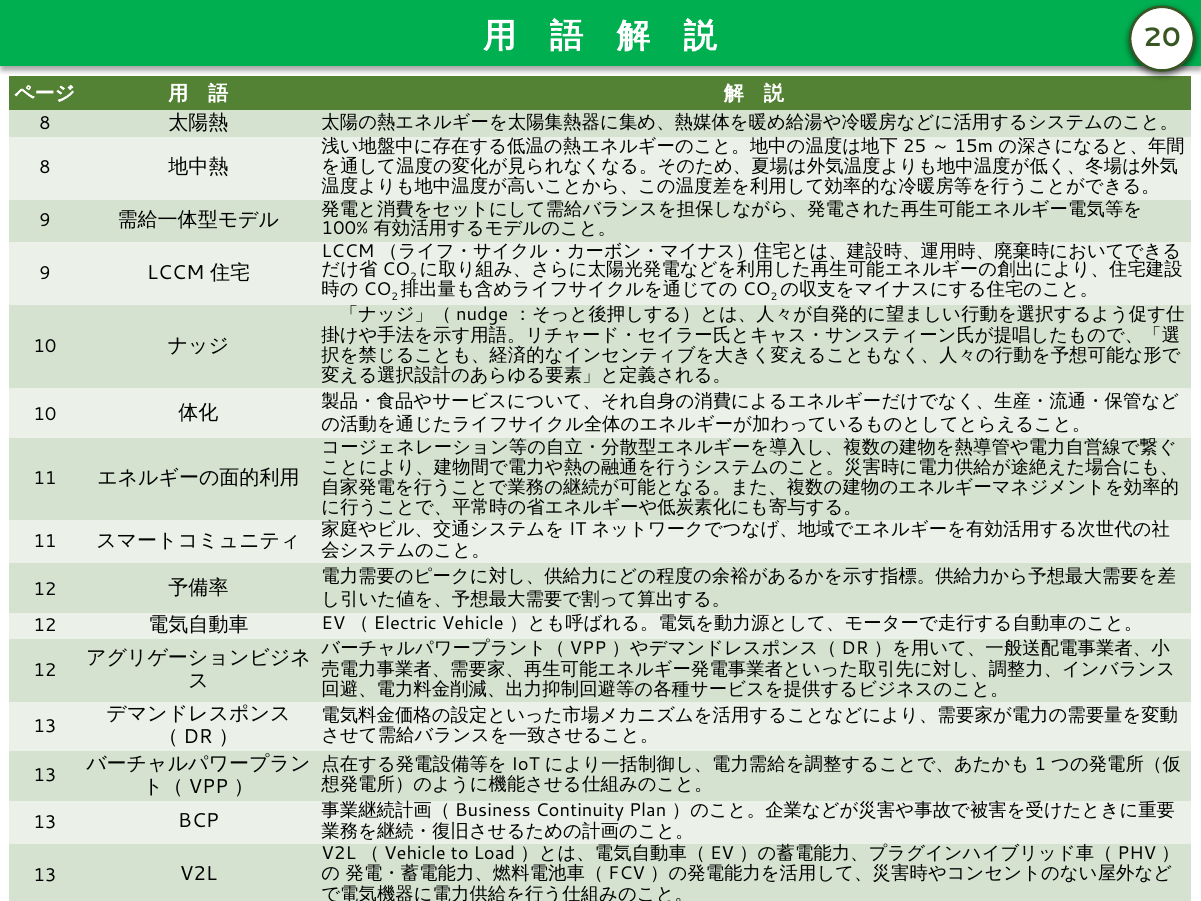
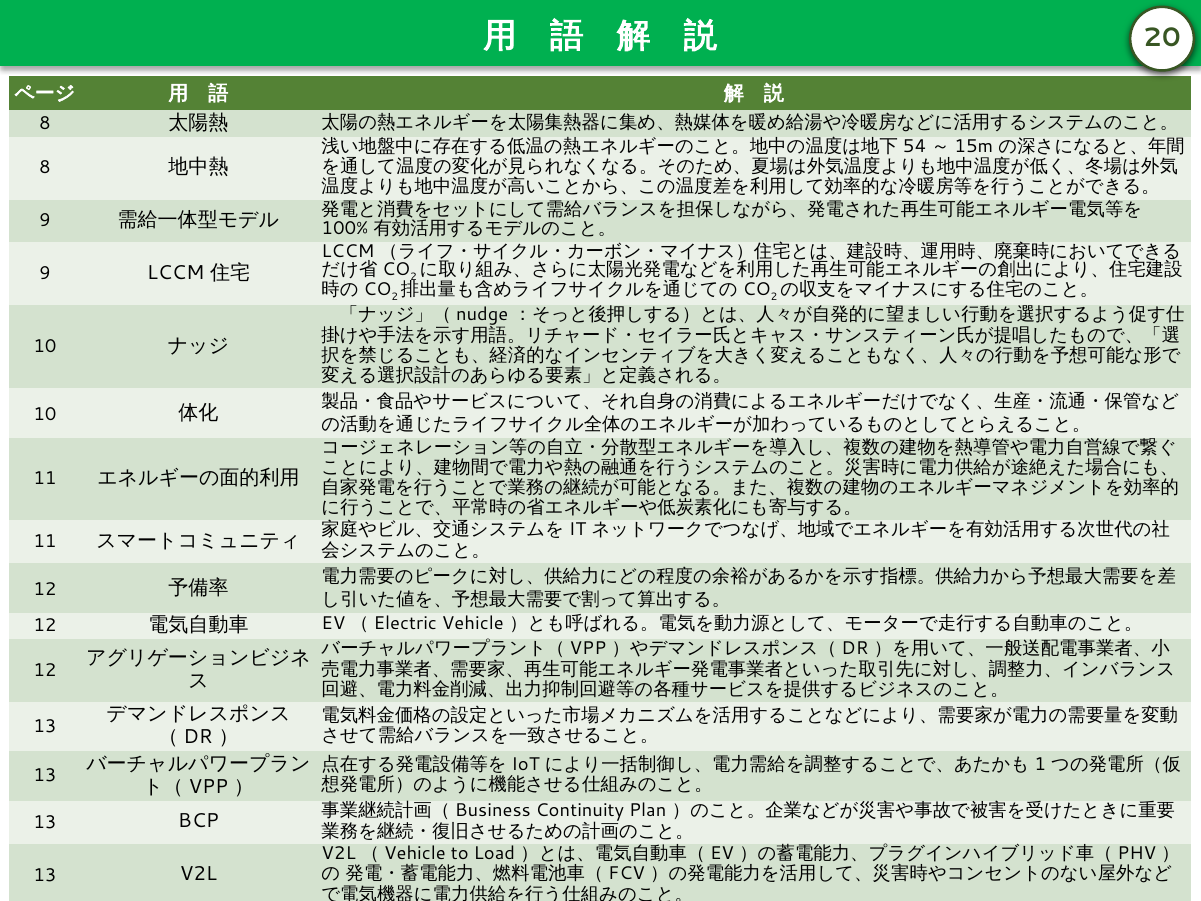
25: 25 -> 54 (915, 146)
